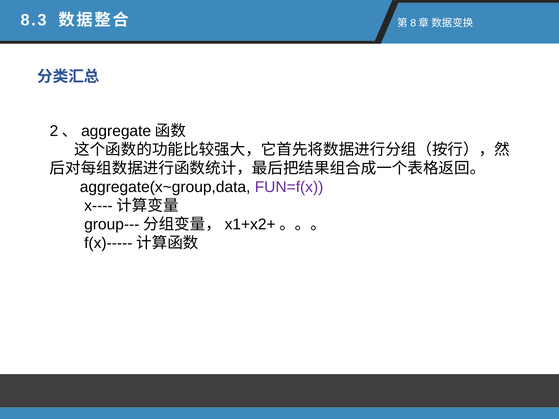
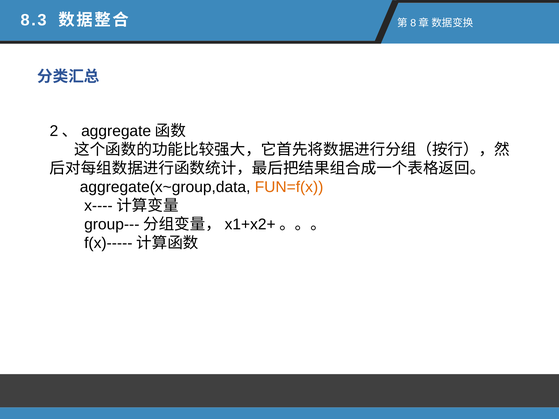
FUN=f(x colour: purple -> orange (289, 187)
